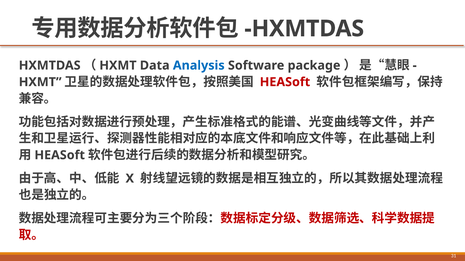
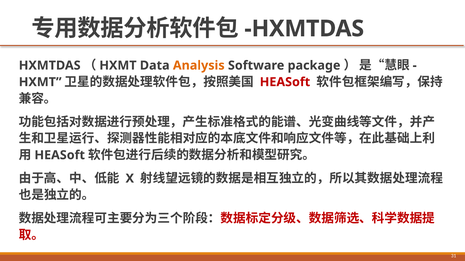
Analysis colour: blue -> orange (199, 66)
